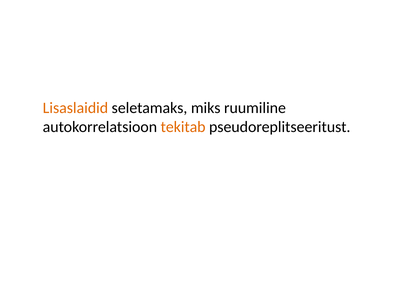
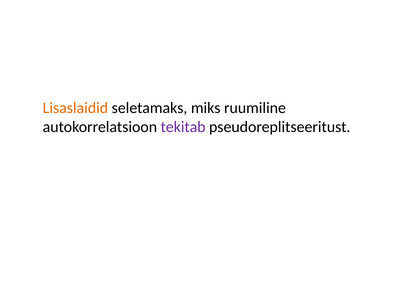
tekitab colour: orange -> purple (183, 127)
